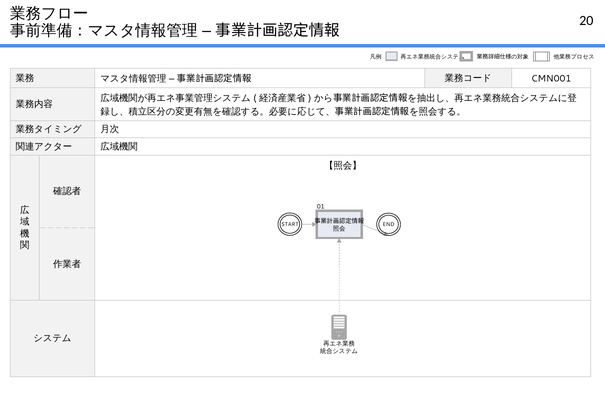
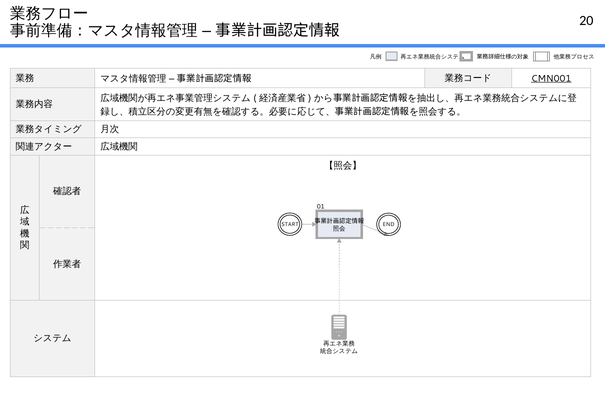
CMN001 underline: none -> present (551, 78)
